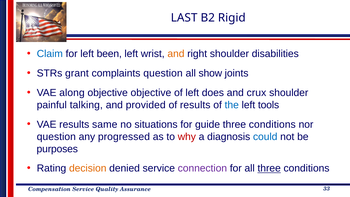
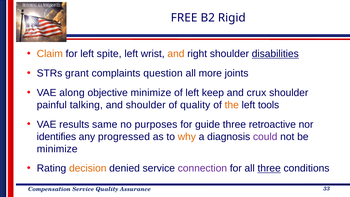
LAST: LAST -> FREE (184, 18)
Claim colour: blue -> orange (50, 54)
been: been -> spite (109, 54)
disabilities underline: none -> present (275, 54)
show: show -> more (210, 73)
objective objective: objective -> minimize (151, 93)
does: does -> keep (213, 93)
and provided: provided -> shoulder (146, 105)
of results: results -> quality (195, 105)
the colour: blue -> orange (232, 105)
situations: situations -> purposes (156, 124)
conditions: conditions -> retroactive (272, 124)
question: question -> identifies (56, 137)
why colour: red -> orange (187, 137)
could colour: blue -> purple (265, 137)
purposes: purposes -> minimize (57, 149)
